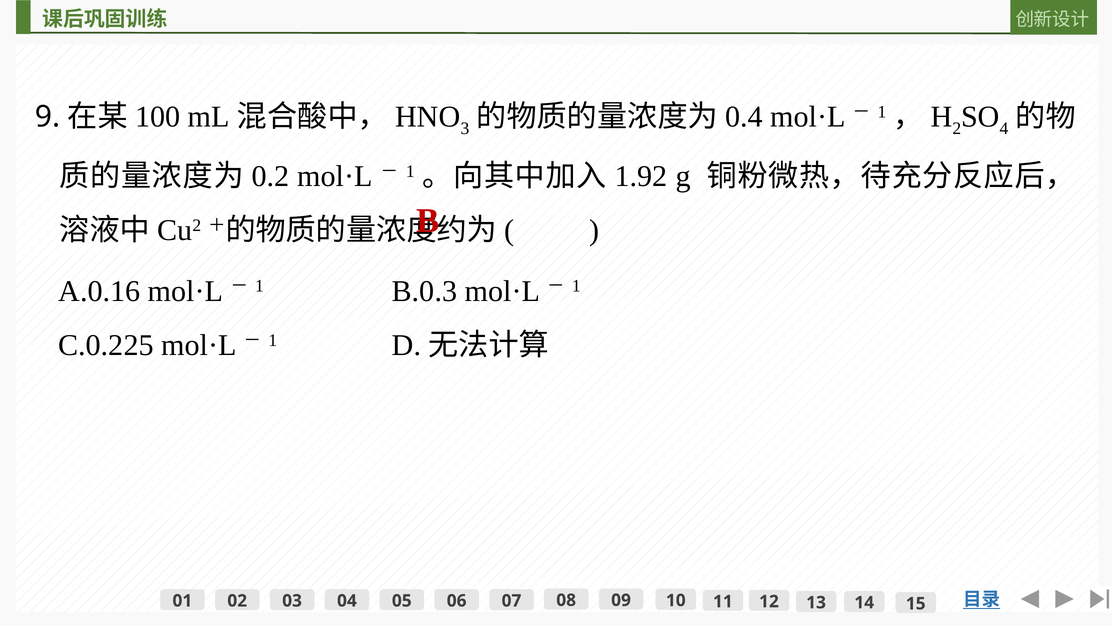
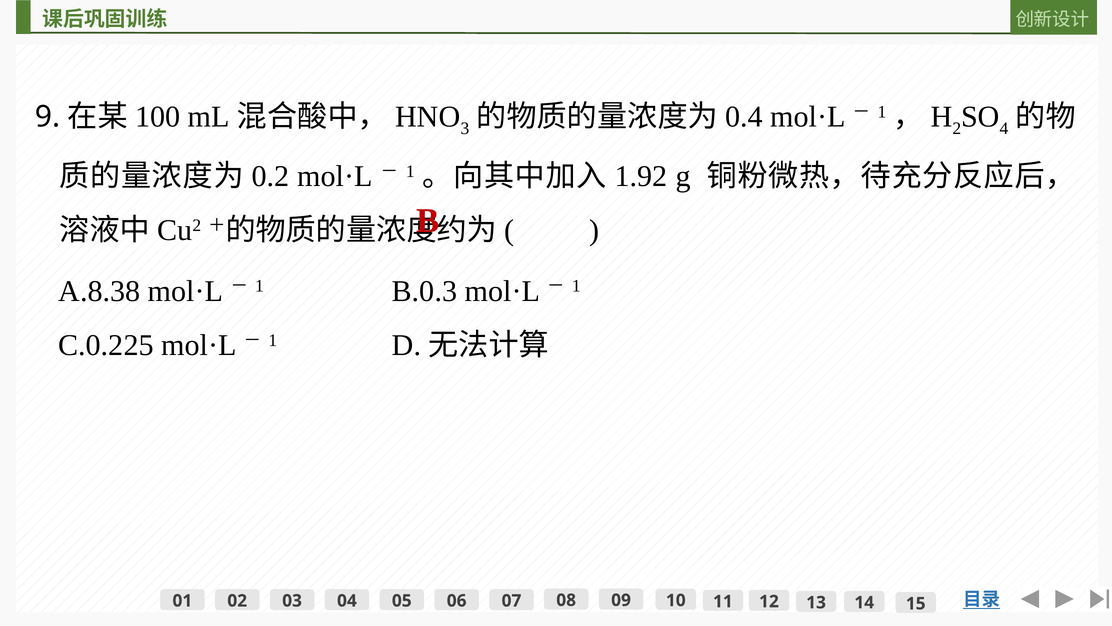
A.0.16: A.0.16 -> A.8.38 (99, 291)
